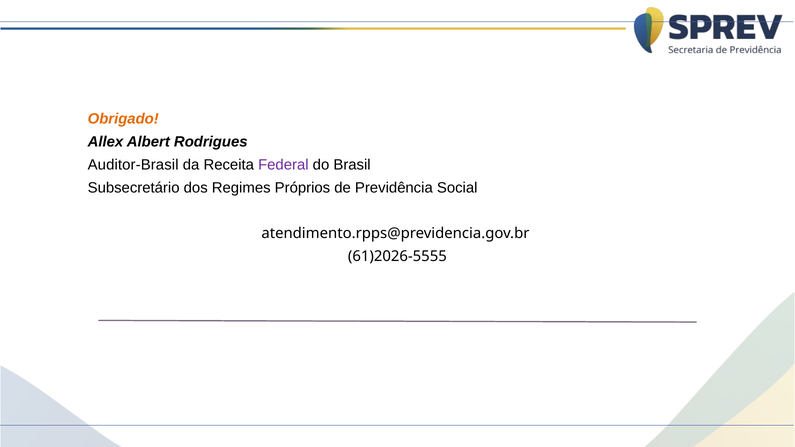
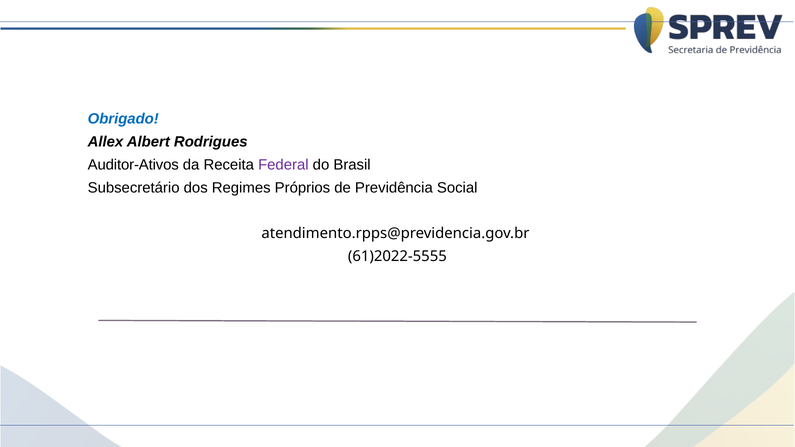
Obrigado colour: orange -> blue (123, 119)
Auditor-Brasil: Auditor-Brasil -> Auditor-Ativos (133, 165)
61)2026-5555: 61)2026-5555 -> 61)2022-5555 (397, 256)
